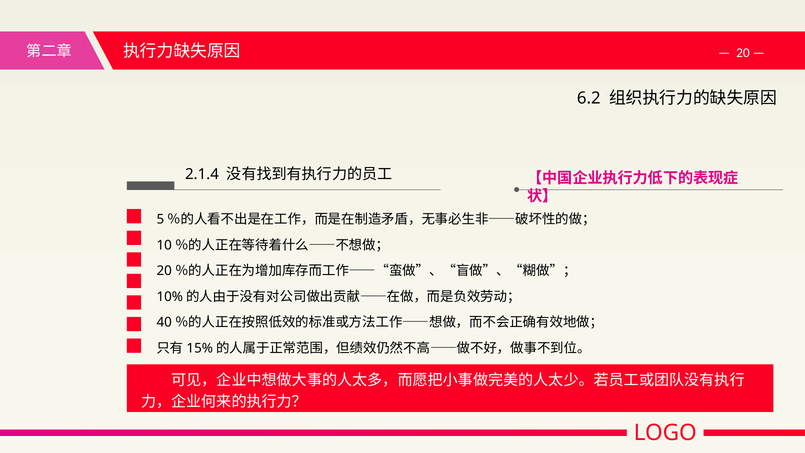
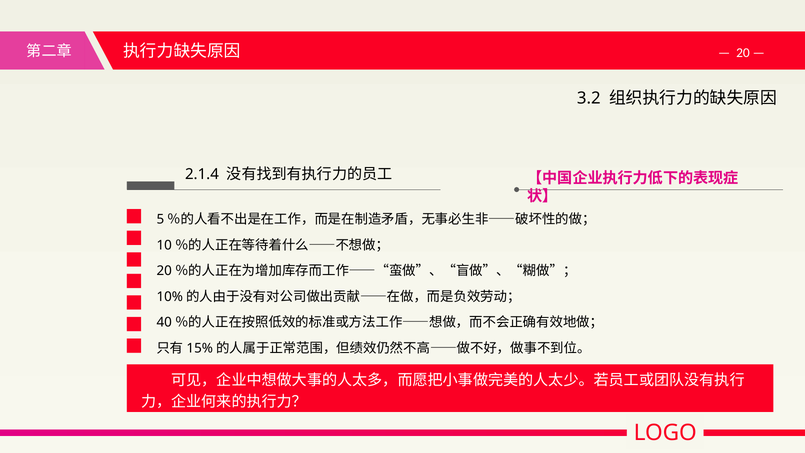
6.2: 6.2 -> 3.2 (589, 98)
